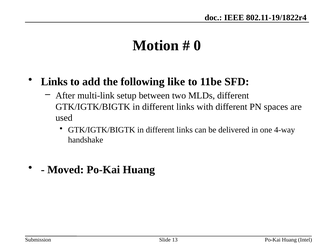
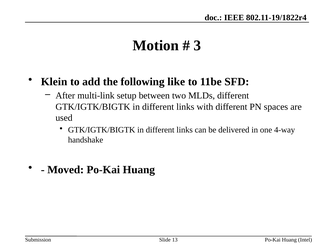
0: 0 -> 3 (197, 46)
Links: Links -> Klein (54, 82)
